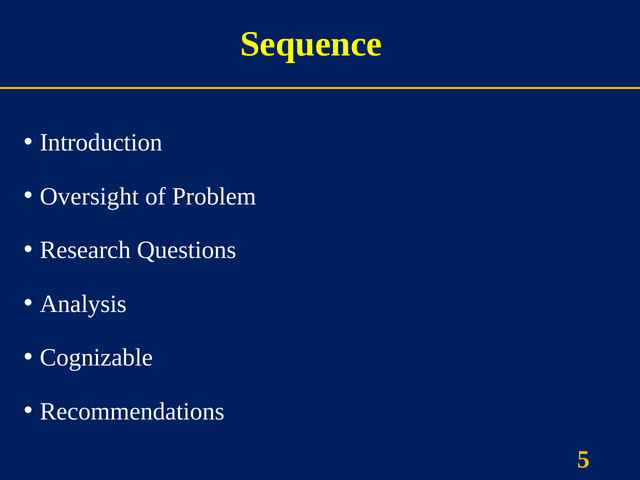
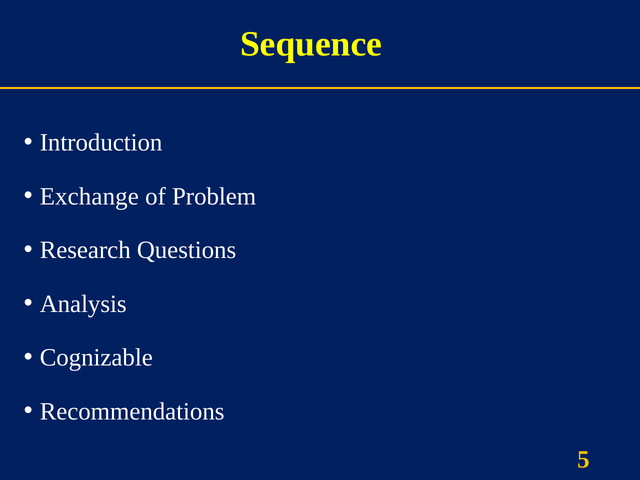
Oversight: Oversight -> Exchange (89, 196)
